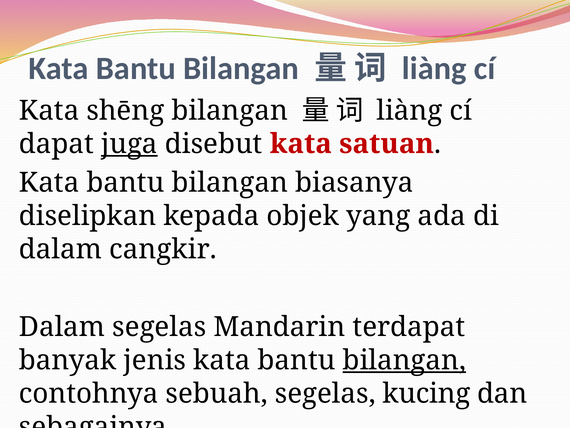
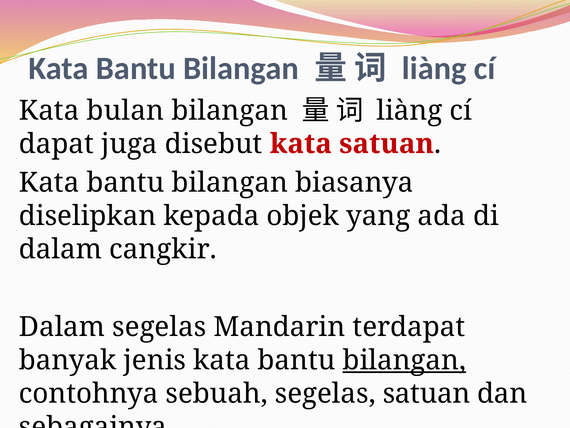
shēng: shēng -> bulan (125, 110)
juga underline: present -> none (129, 144)
segelas kucing: kucing -> satuan (426, 393)
